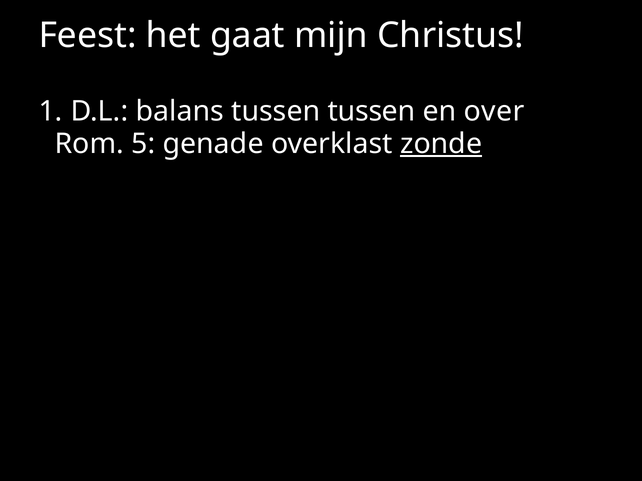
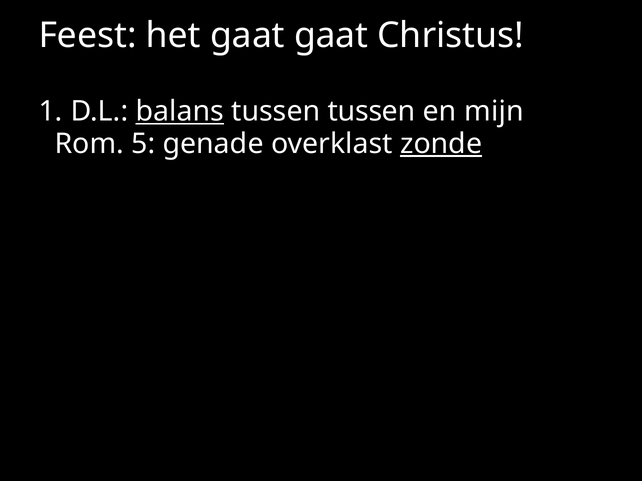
gaat mijn: mijn -> gaat (331, 36)
balans underline: none -> present (180, 112)
over: over -> mijn (494, 112)
